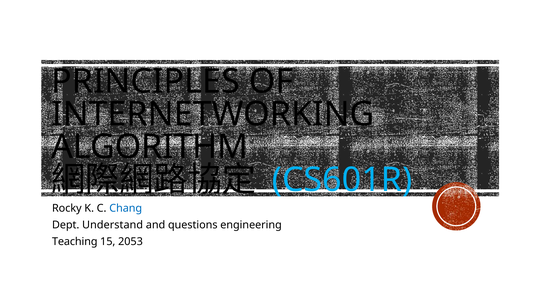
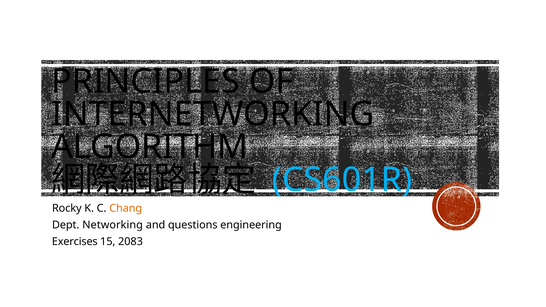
Chang colour: blue -> orange (126, 208)
Understand: Understand -> Networking (113, 225)
Teaching: Teaching -> Exercises (75, 242)
2053: 2053 -> 2083 (130, 242)
